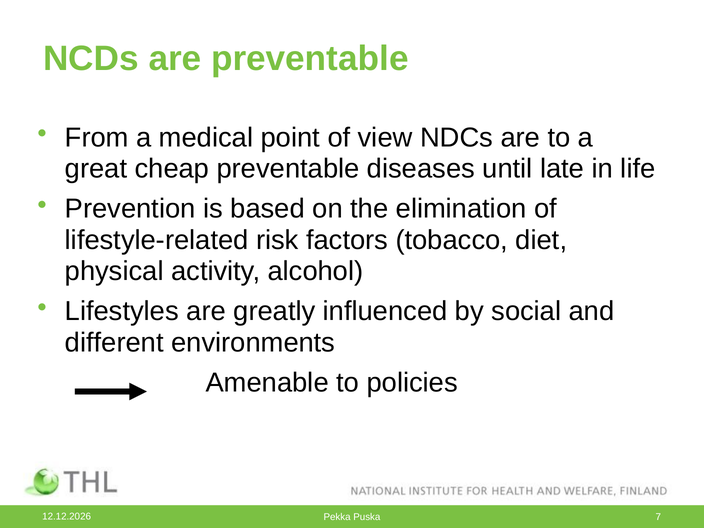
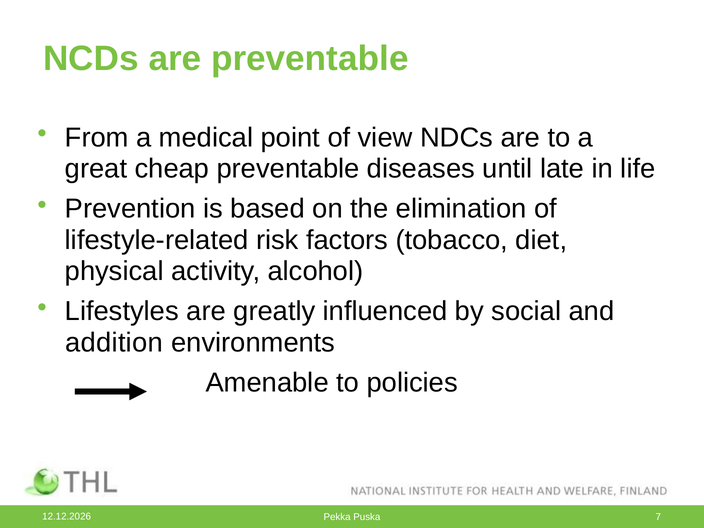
different: different -> addition (114, 343)
